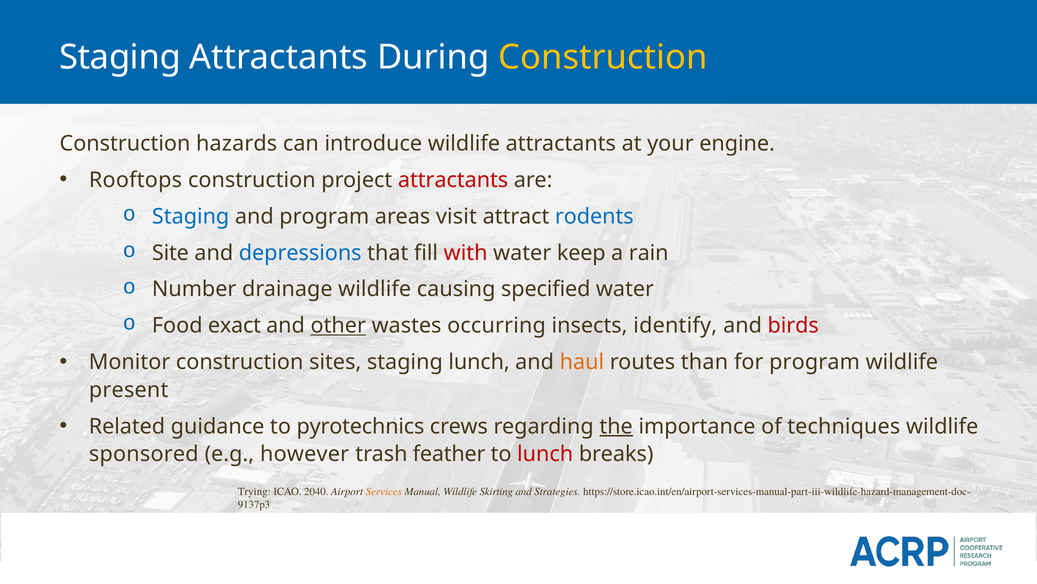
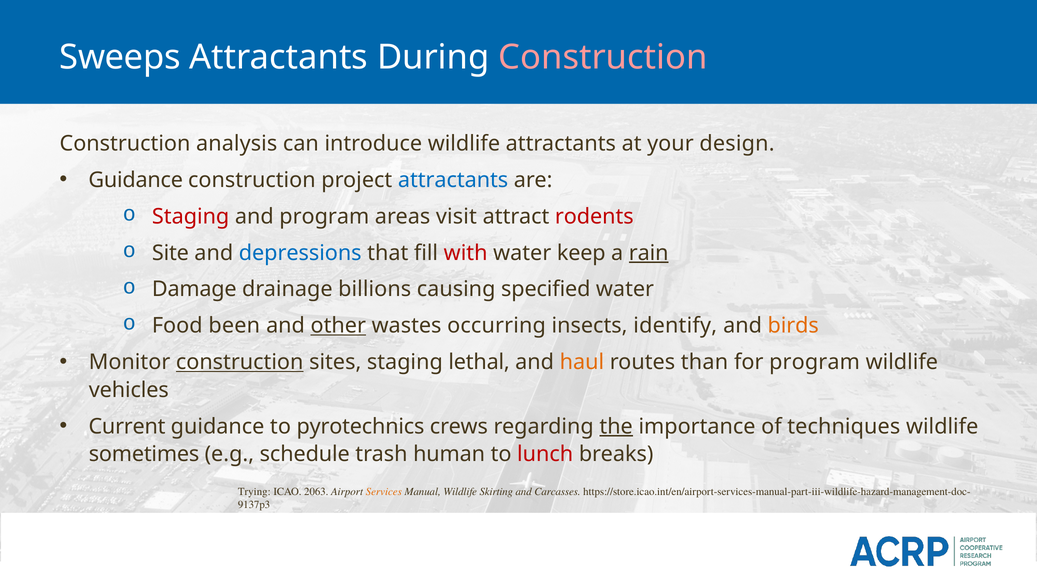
Staging: Staging -> Sweeps (120, 57)
Construction colour: yellow -> pink (603, 57)
hazards: hazards -> analysis (237, 143)
engine: engine -> design (737, 143)
Rooftops: Rooftops -> Guidance (136, 180)
attractants colour: red -> blue (453, 180)
Staging colour: blue -> red (191, 216)
rodents colour: blue -> red (594, 216)
rain underline: none -> present (649, 253)
Number: Number -> Damage (194, 289)
drainage wildlife: wildlife -> billions (375, 289)
exact: exact -> been (234, 325)
birds colour: red -> orange (793, 325)
construction underline: none -> present (240, 362)
staging lunch: lunch -> lethal (479, 362)
present: present -> vehicles (129, 390)
Related: Related -> Current (127, 426)
sponsored: sponsored -> sometimes (144, 454)
however: however -> schedule (305, 454)
feather: feather -> human (449, 454)
2040: 2040 -> 2063 (316, 491)
Strategies: Strategies -> Carcasses (557, 491)
